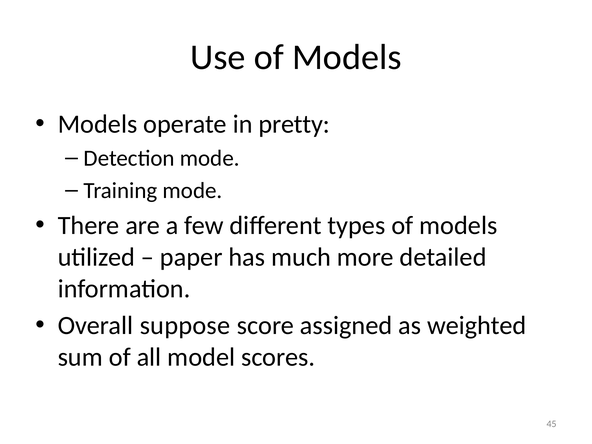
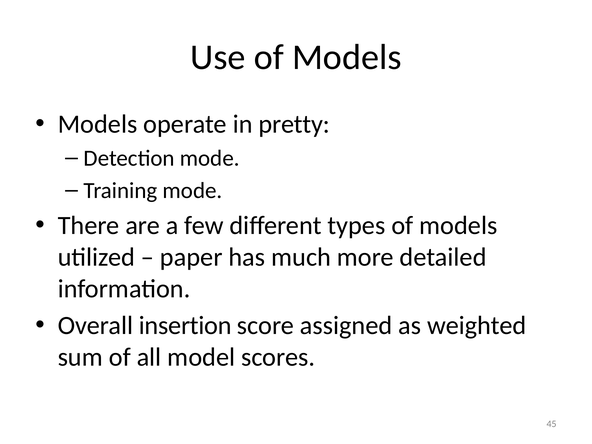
suppose: suppose -> insertion (185, 326)
